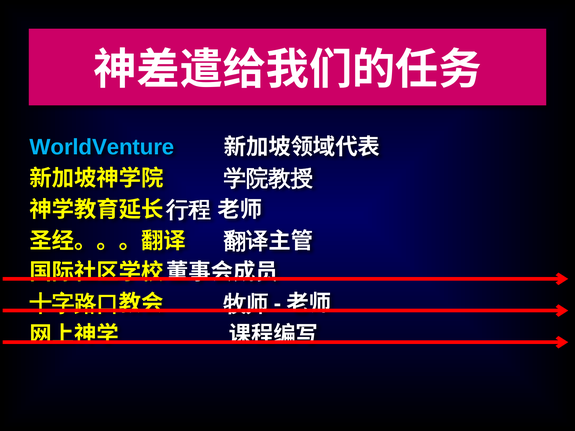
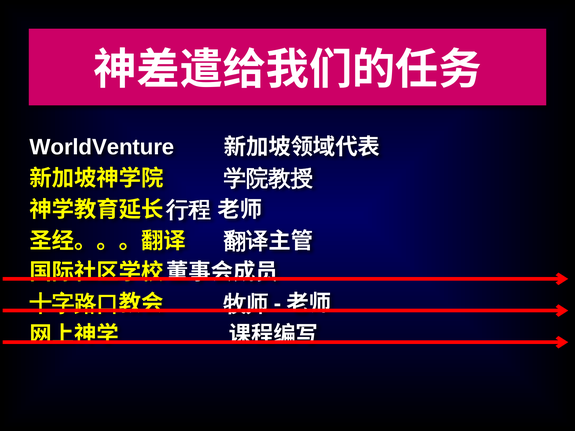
WorldVenture colour: light blue -> white (102, 147)
